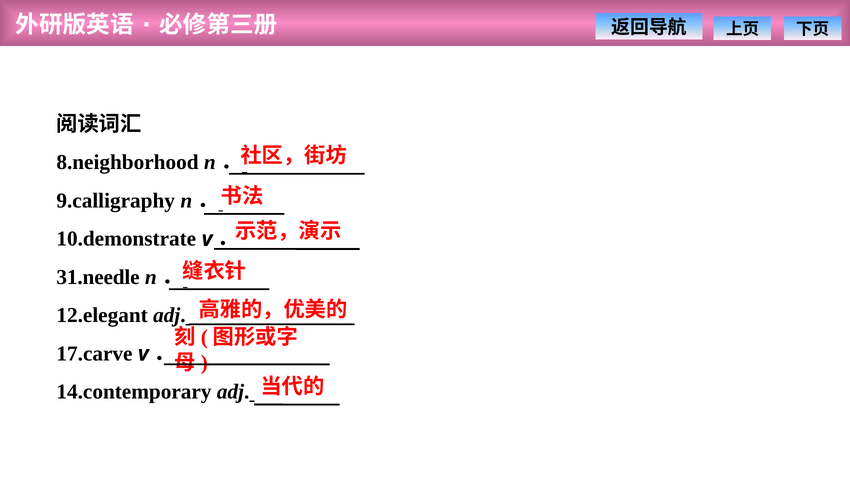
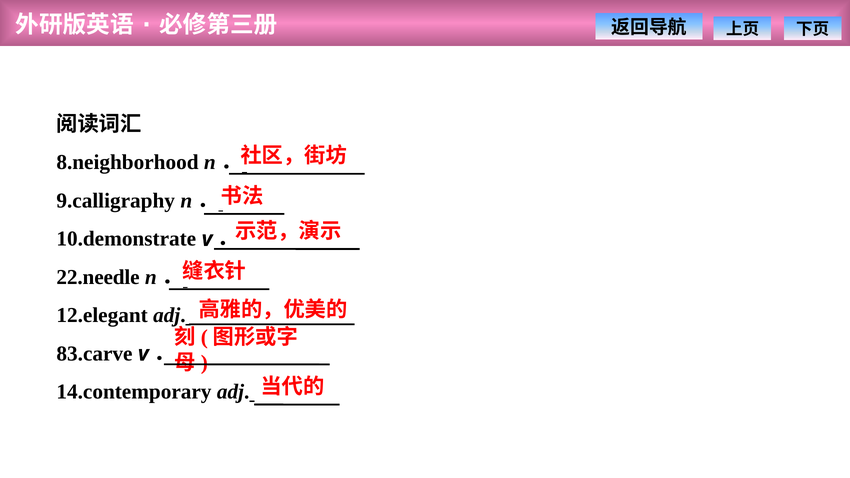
31.needle: 31.needle -> 22.needle (98, 277)
17.carve: 17.carve -> 83.carve (94, 354)
